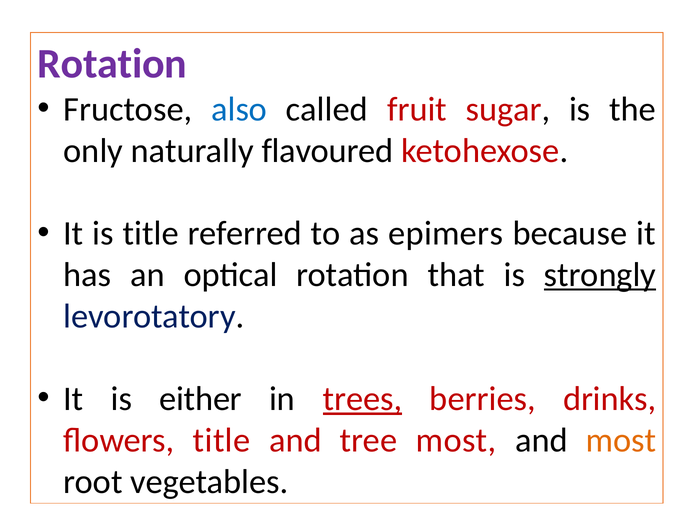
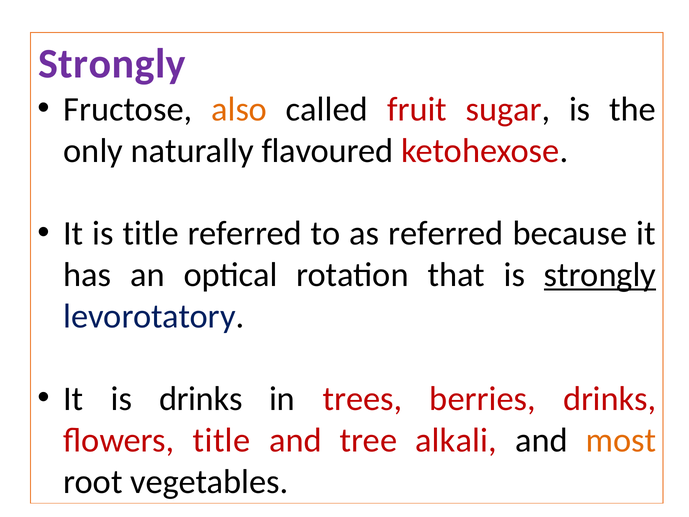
Rotation: Rotation -> Strongly (112, 64)
also colour: blue -> orange (239, 109)
as epimers: epimers -> referred (446, 233)
is either: either -> drinks (201, 399)
trees underline: present -> none (362, 399)
tree most: most -> alkali (456, 440)
